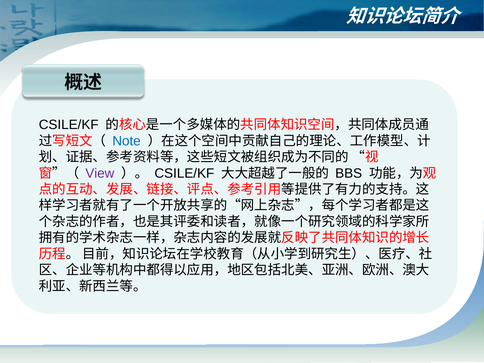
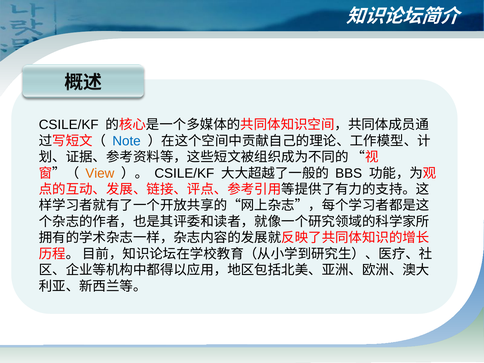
View colour: purple -> orange (100, 173)
